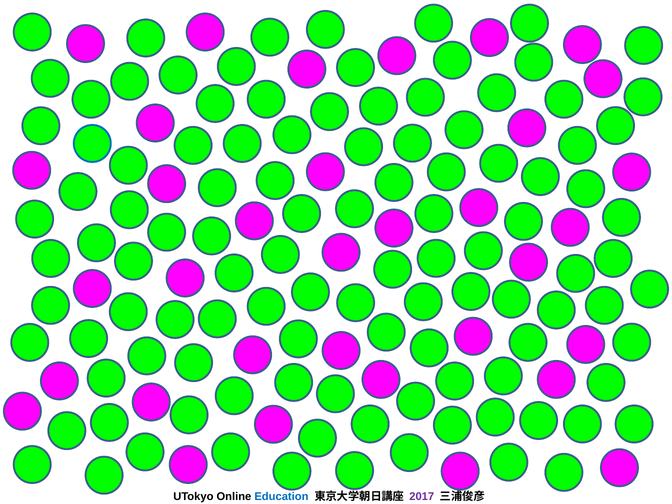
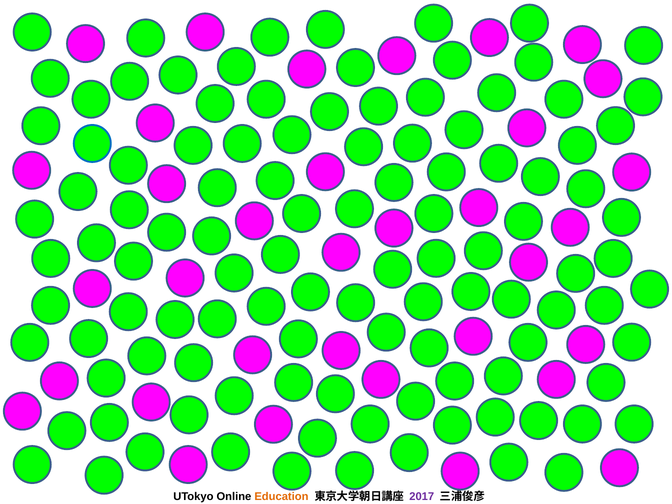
Education colour: blue -> orange (281, 497)
